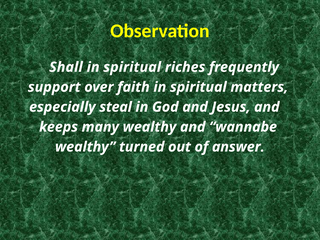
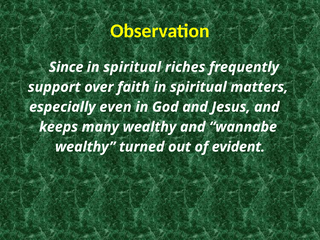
Shall: Shall -> Since (66, 67)
steal: steal -> even (115, 107)
answer: answer -> evident (238, 147)
